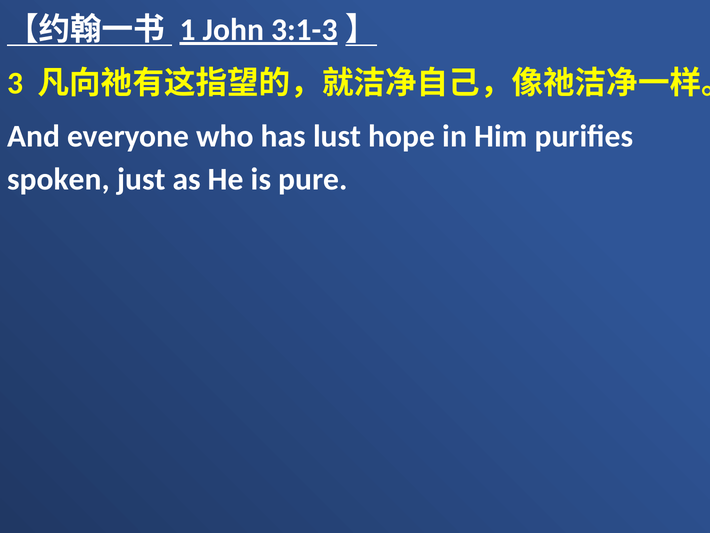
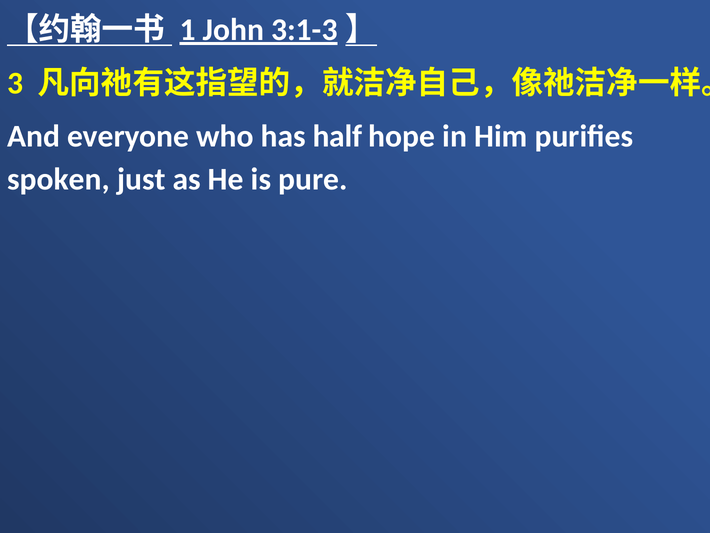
lust: lust -> half (337, 136)
